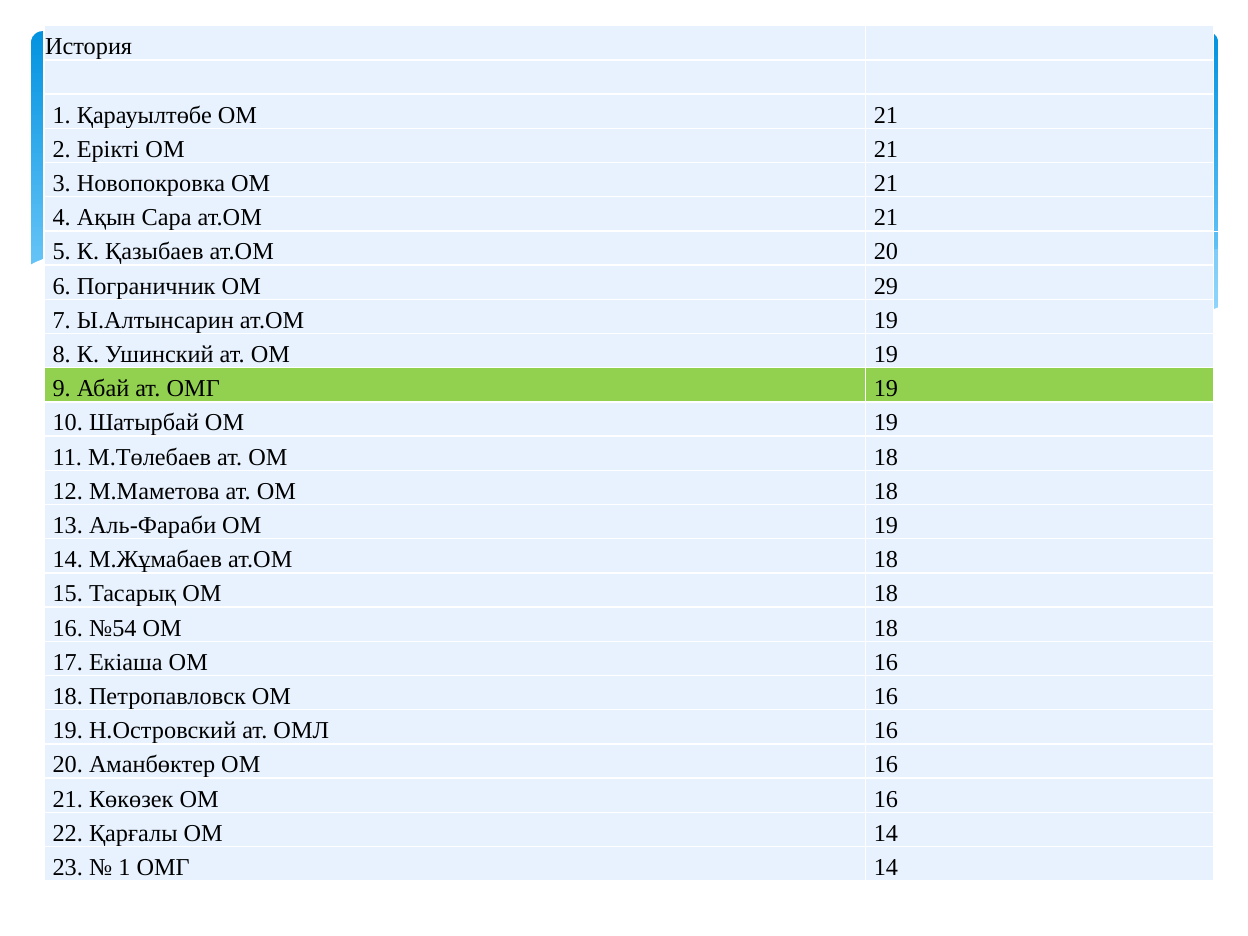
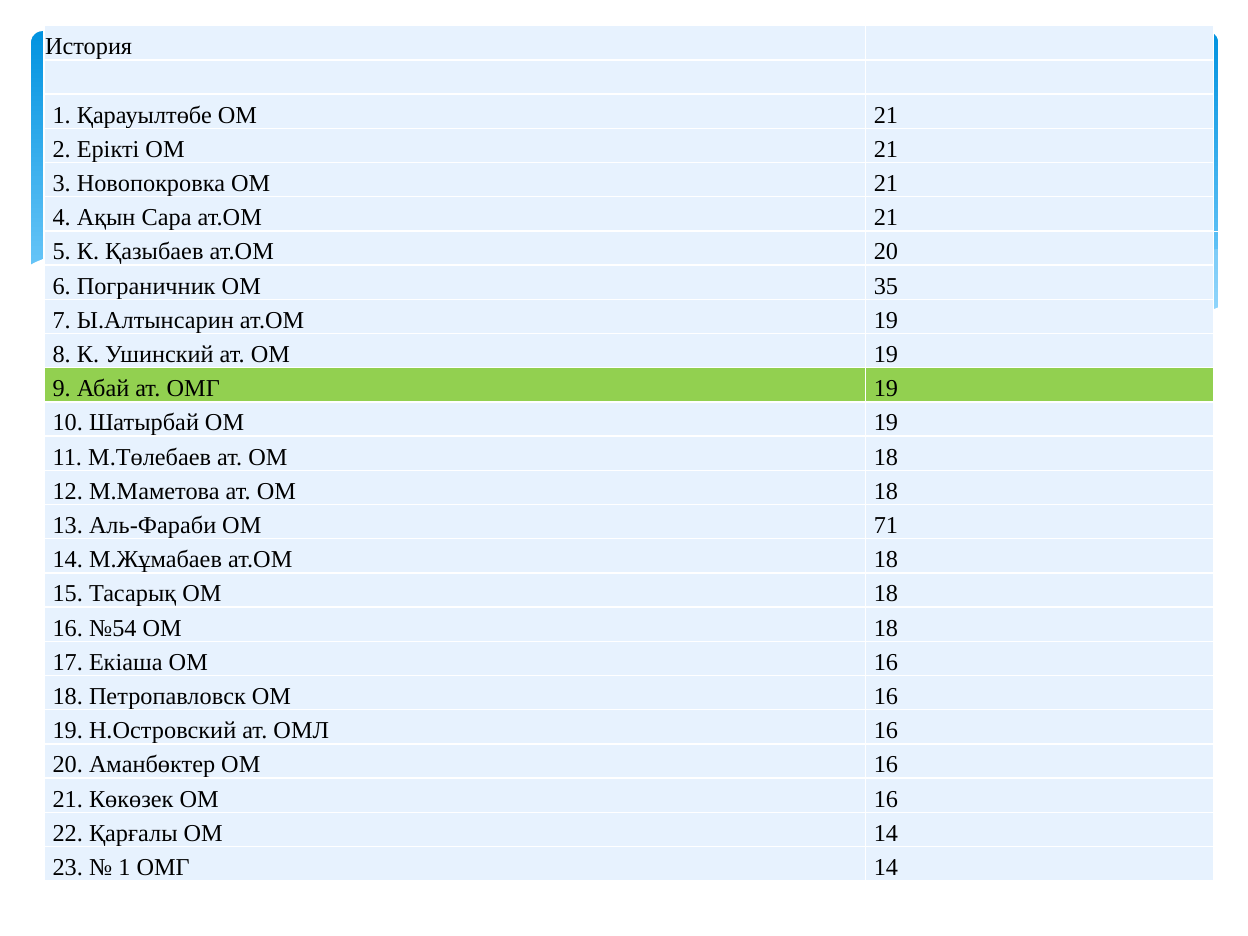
29: 29 -> 35 (886, 286)
Аль-Фараби ОМ 19: 19 -> 71 (886, 525)
